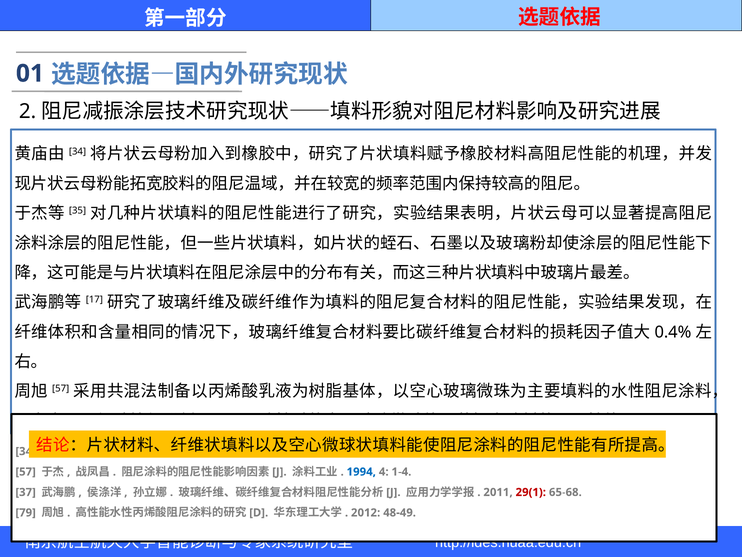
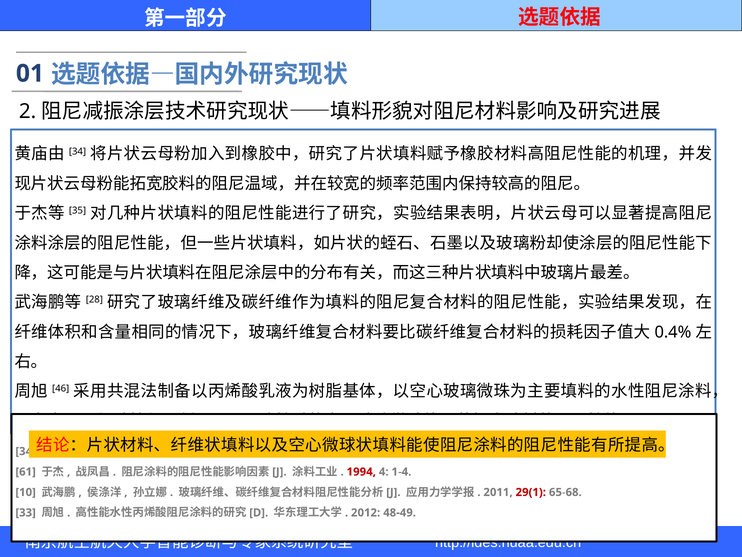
17: 17 -> 28 (94, 299)
57: 57 -> 46 (61, 388)
57: 57 -> 61 (26, 471)
1994 colour: blue -> red (361, 471)
37: 37 -> 10 (26, 492)
79: 79 -> 33 (26, 512)
